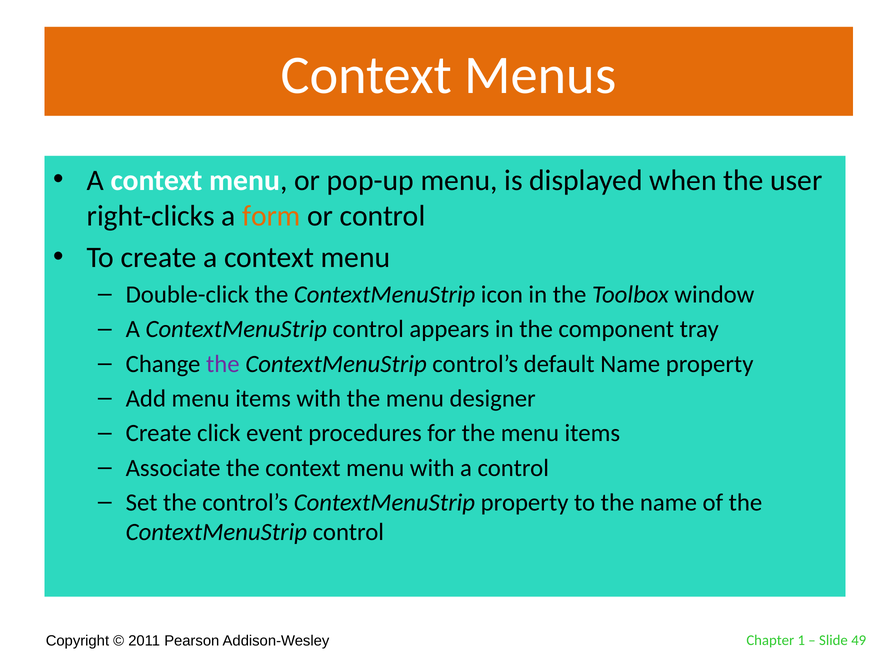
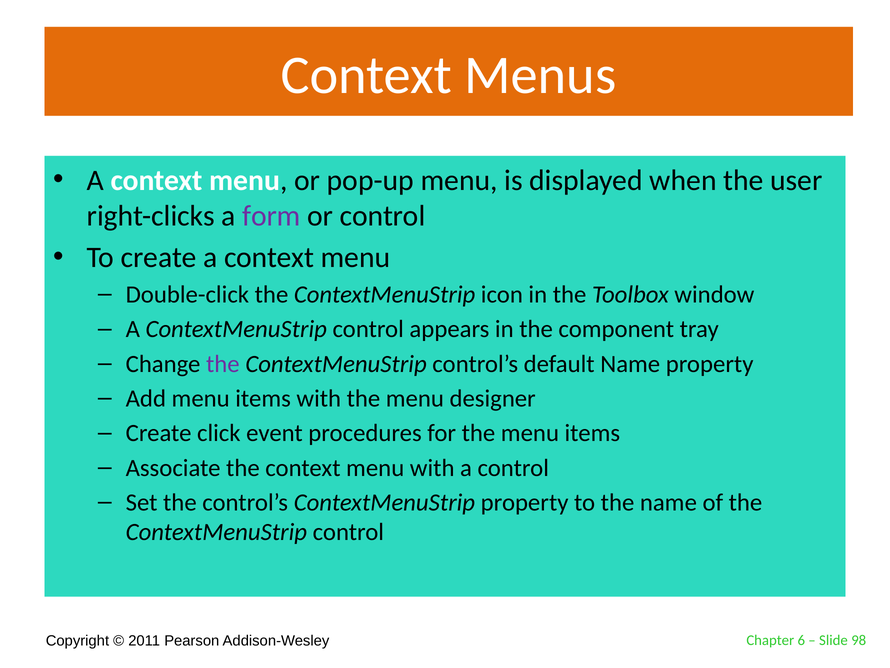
form colour: orange -> purple (271, 216)
1: 1 -> 6 (801, 640)
49: 49 -> 98 (859, 640)
